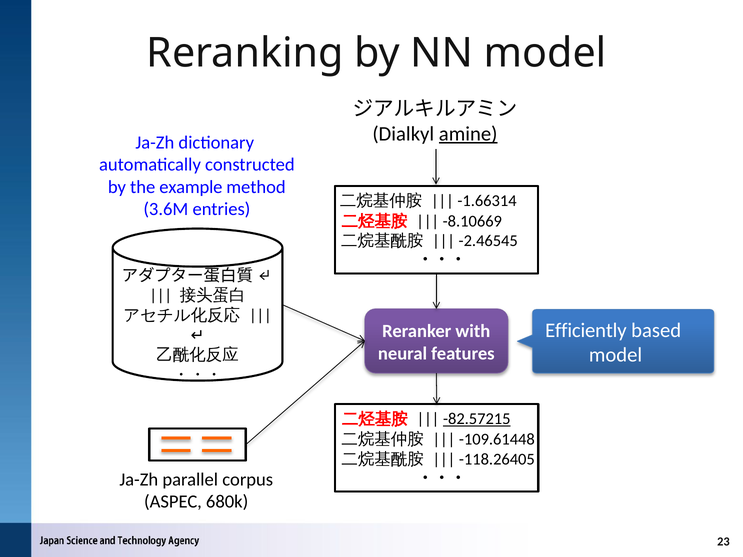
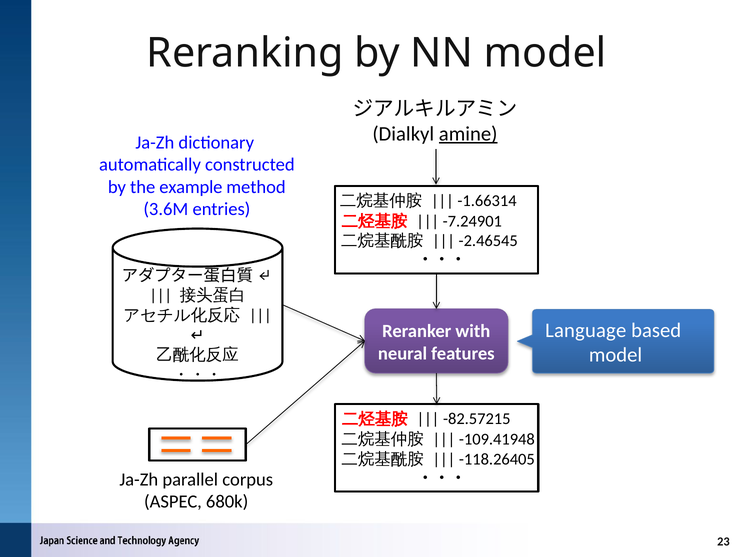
-8.10669: -8.10669 -> -7.24901 (472, 221)
Efficiently: Efficiently -> Language (586, 330)
-82.57215 underline: present -> none (477, 419)
-109.61448: -109.61448 -> -109.41948 (497, 439)
